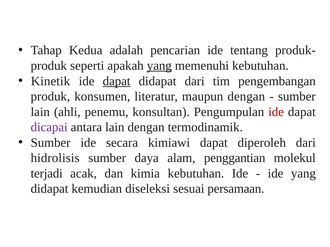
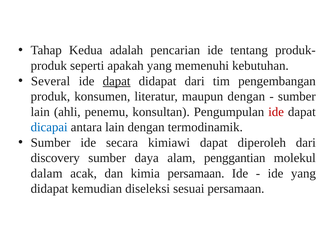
yang underline: present -> none (159, 66)
Kinetik: Kinetik -> Several (51, 81)
dicapai colour: purple -> blue (49, 127)
hidrolisis: hidrolisis -> discovery (55, 158)
terjadi: terjadi -> dalam (47, 174)
kimia kebutuhan: kebutuhan -> persamaan (196, 174)
